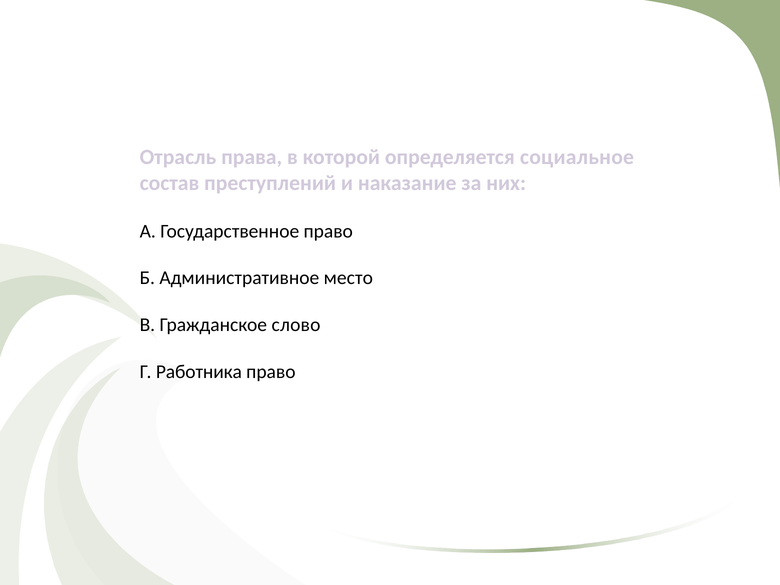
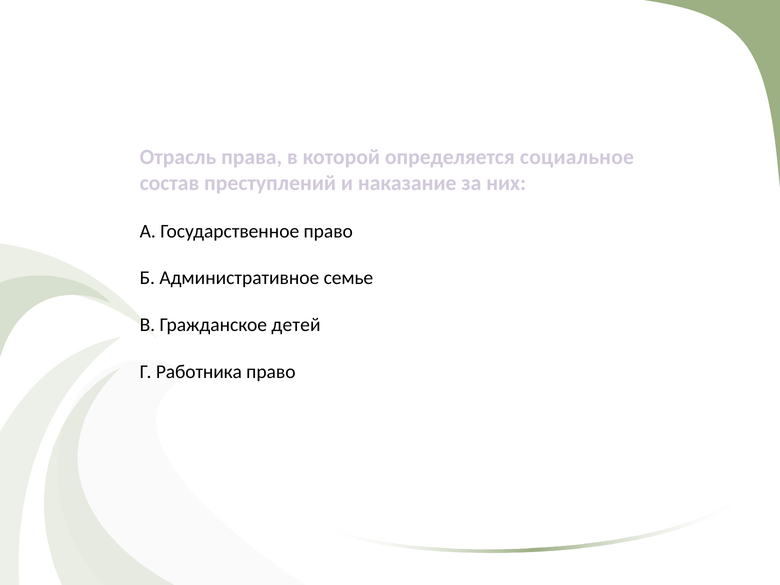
место: место -> семье (348, 278)
слово: слово -> детей (296, 325)
